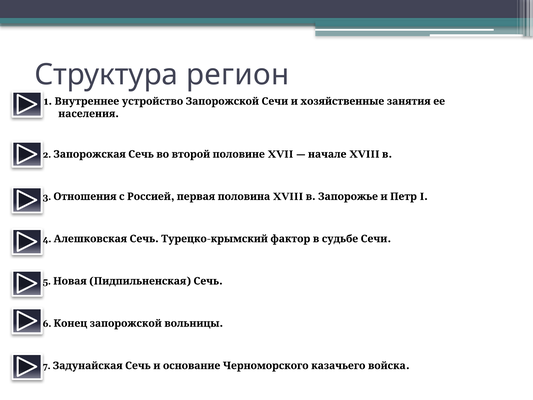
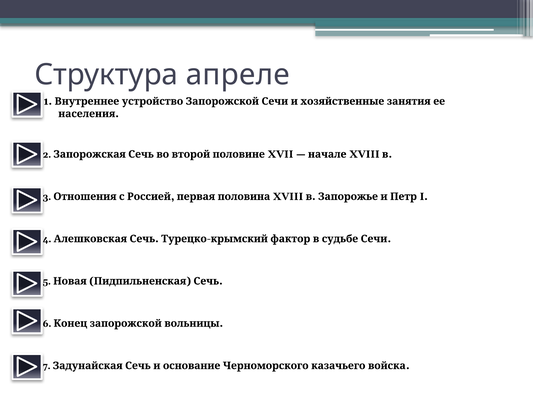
регион: регион -> апреле (238, 75)
